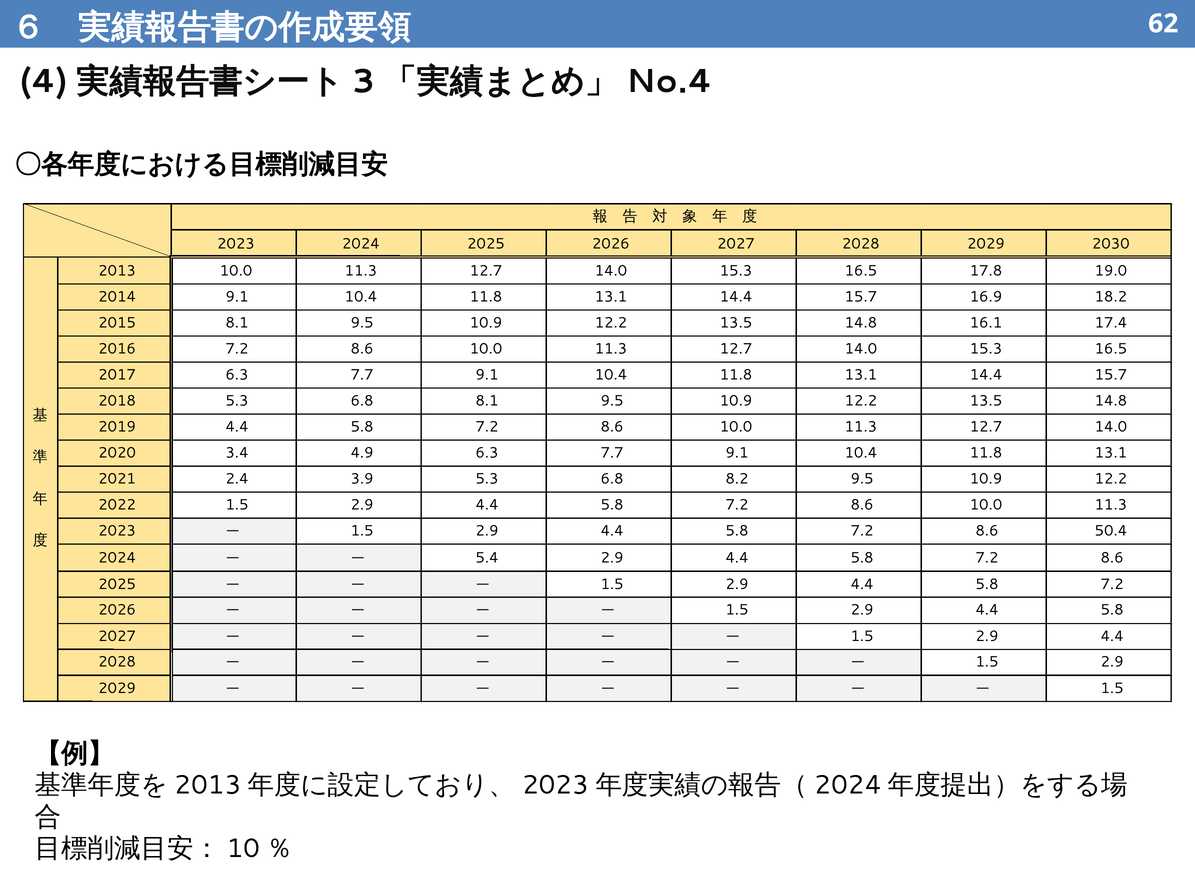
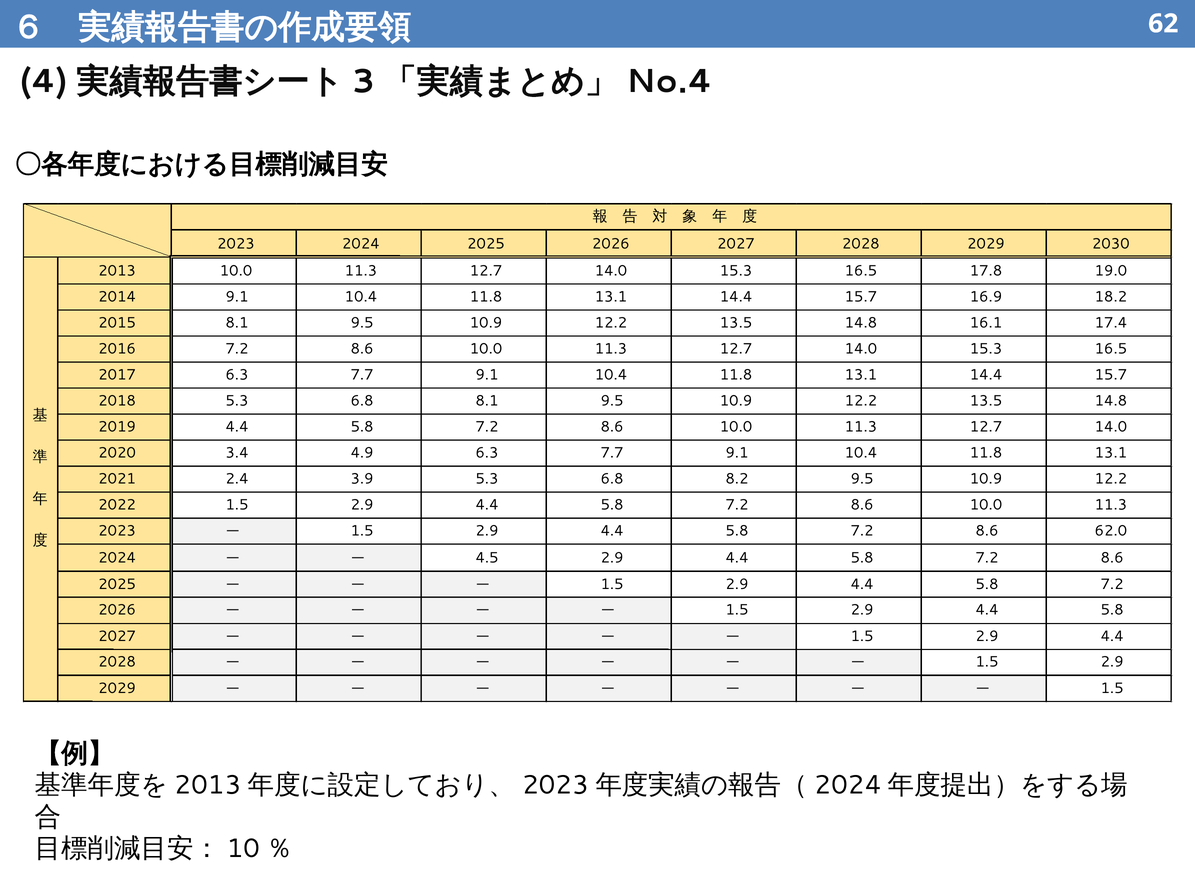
50.4: 50.4 -> 62.0 (1111, 531)
5.4: 5.4 -> 4.5 (487, 558)
